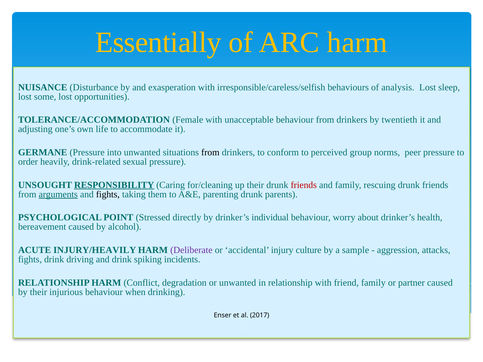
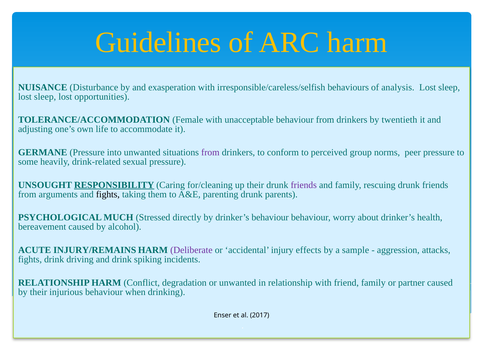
Essentially: Essentially -> Guidelines (158, 42)
some: some -> sleep (45, 97)
from colour: black -> purple (210, 153)
order: order -> some (28, 162)
friends colour: red -> purple (304, 185)
arguments underline: present -> none (58, 194)
POINT: POINT -> MUCH (118, 218)
drinker’s individual: individual -> behaviour (270, 218)
INJURY/HEAVILY: INJURY/HEAVILY -> INJURY/REMAINS (95, 250)
culture: culture -> effects (309, 250)
